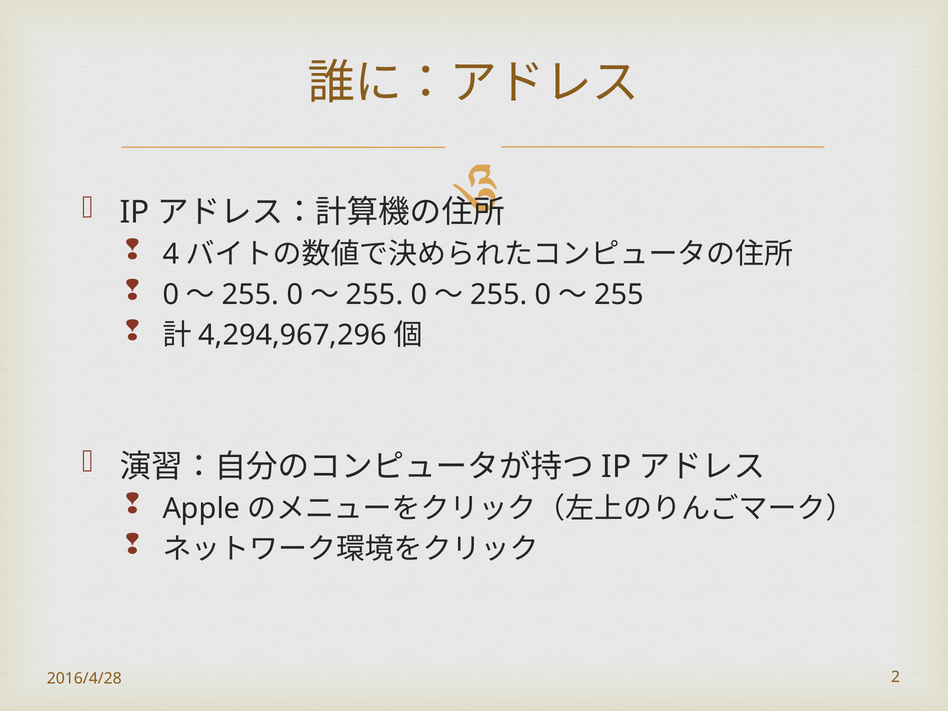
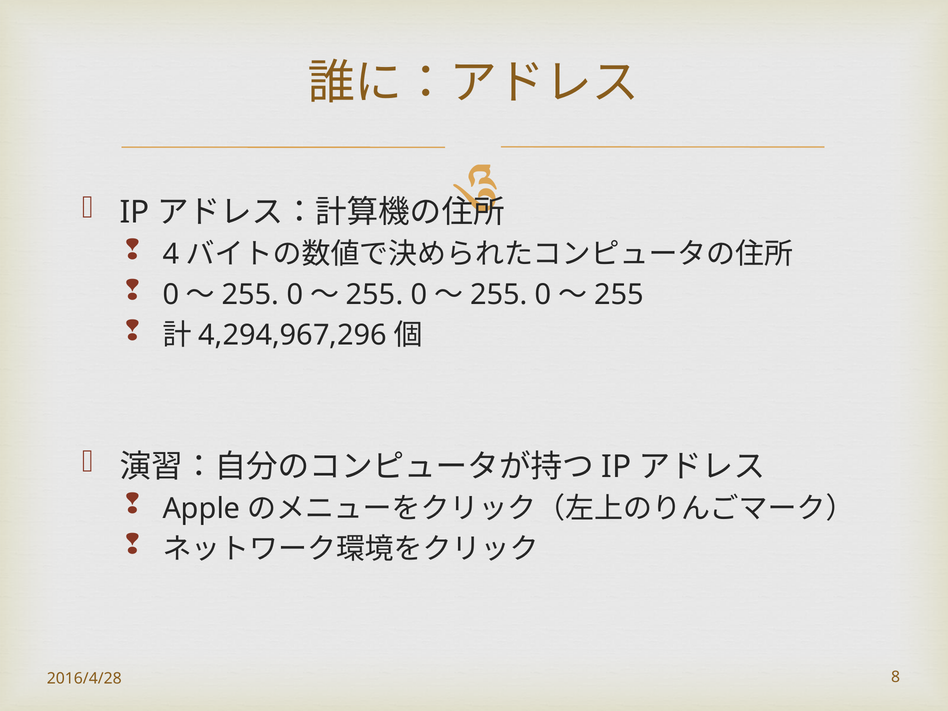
2: 2 -> 8 (896, 677)
